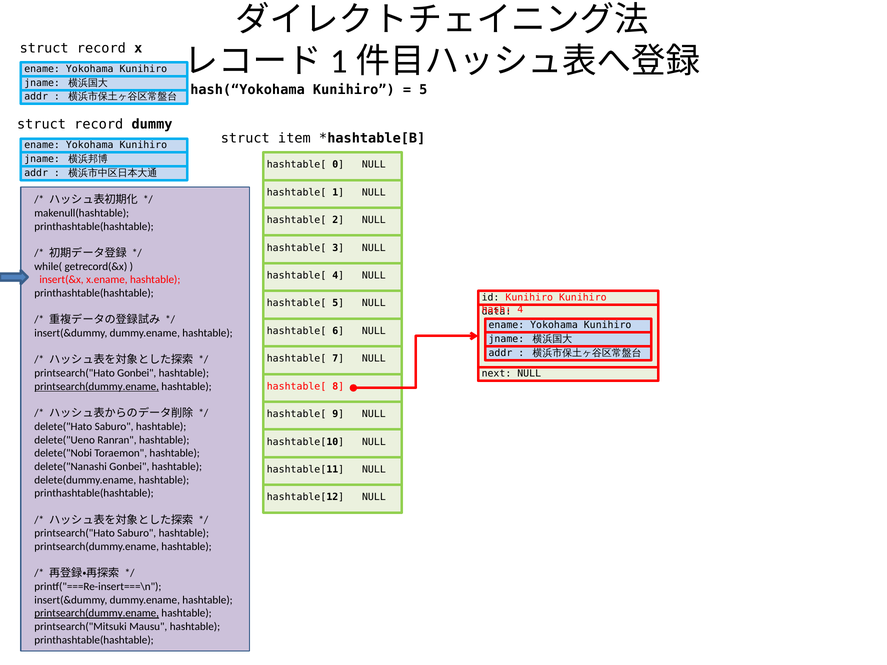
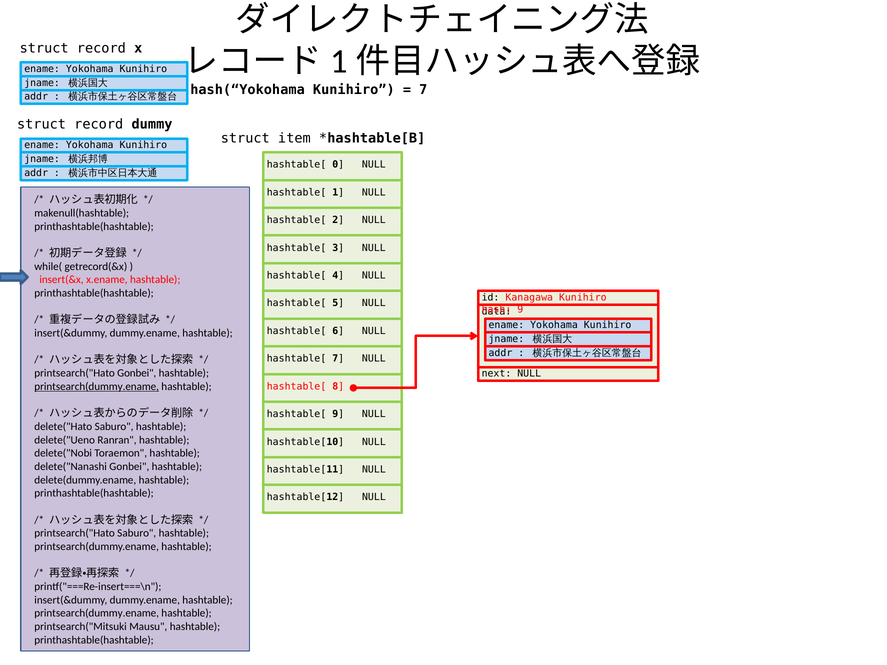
5: 5 -> 7 (423, 90)
id Kunihiro: Kunihiro -> Kanagawa (529, 298)
4: 4 -> 9 (520, 309)
printsearch(dummy.ename underline: present -> none (97, 613)
